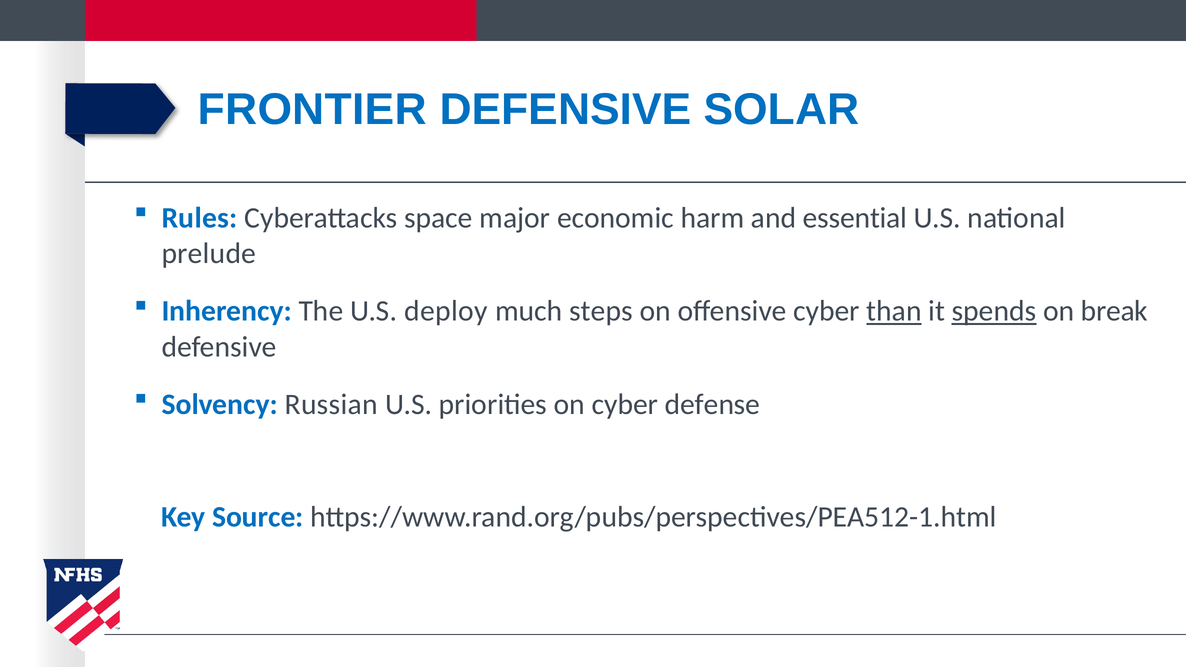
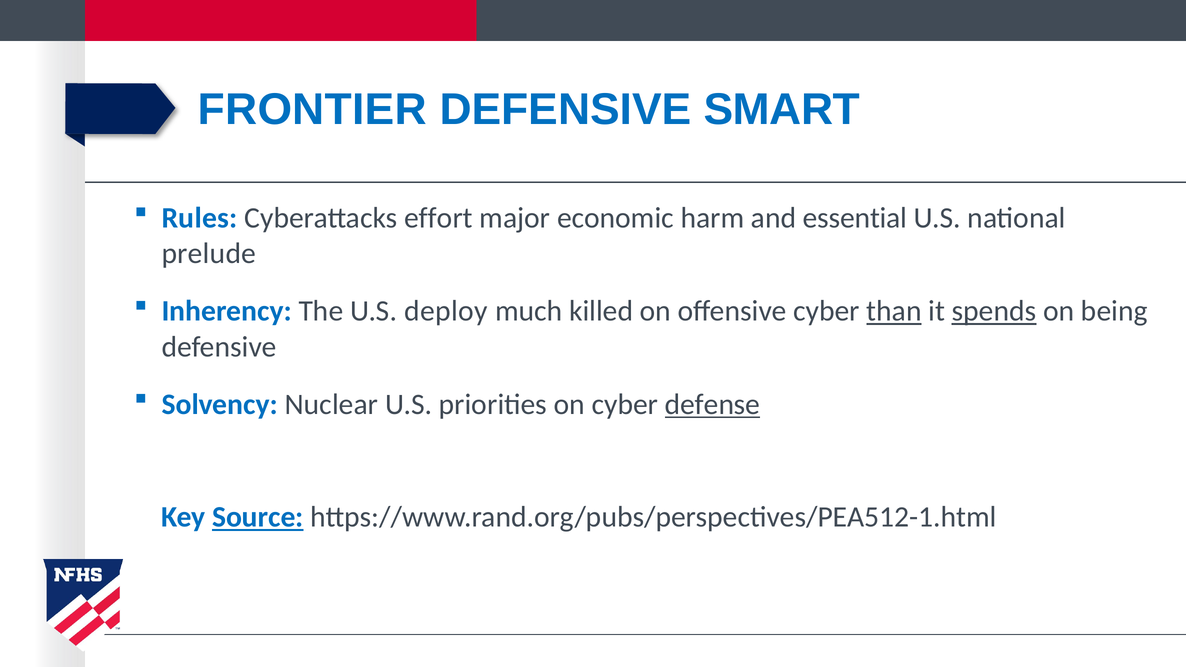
SOLAR: SOLAR -> SMART (782, 110)
space: space -> effort (438, 218)
steps: steps -> killed (601, 311)
break: break -> being (1114, 311)
Russian: Russian -> Nuclear (331, 405)
defense underline: none -> present (713, 405)
Source underline: none -> present (258, 517)
